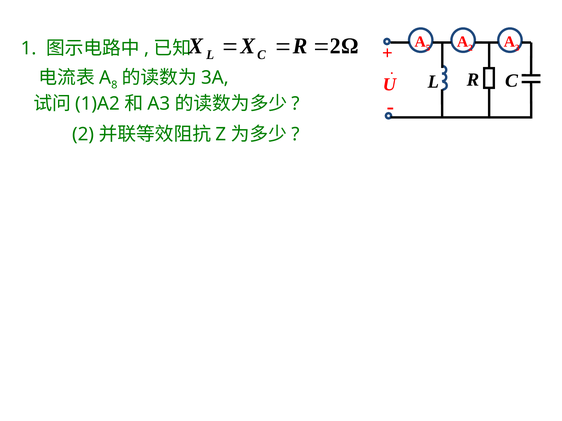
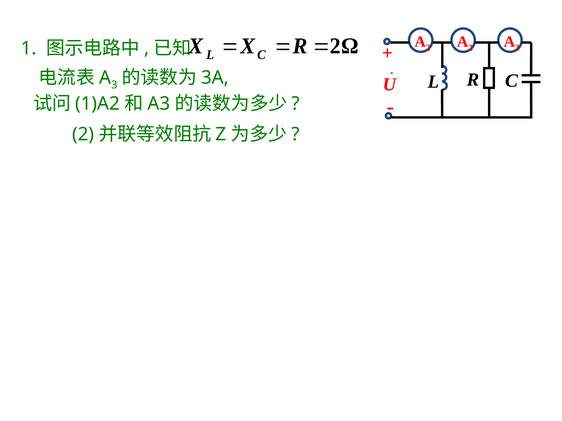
5: 5 -> 2 (428, 48)
8: 8 -> 3 (114, 85)
